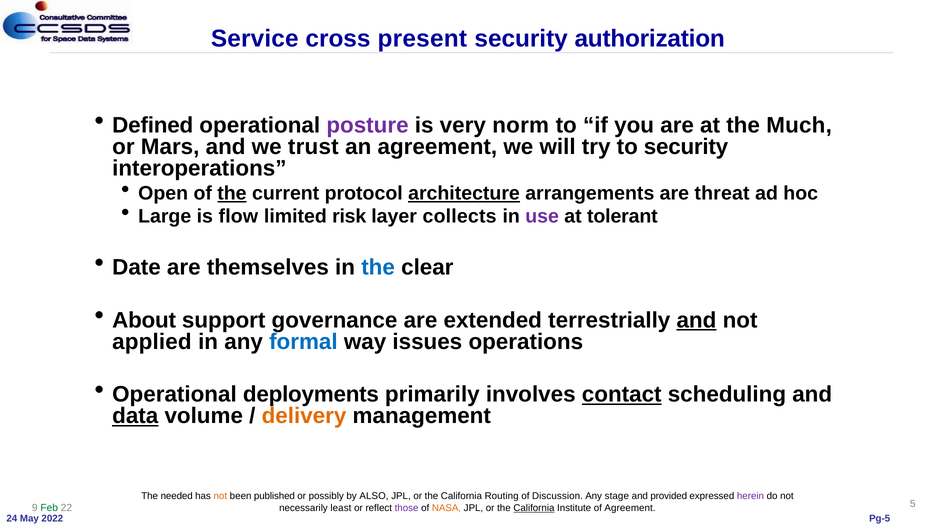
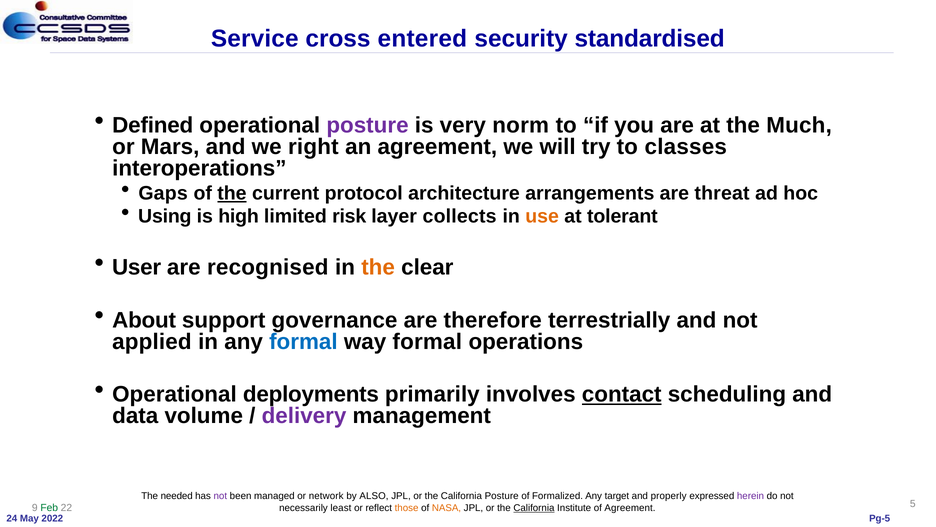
present: present -> entered (422, 39)
authorization: authorization -> standardised (650, 39)
trust: trust -> right (313, 147)
to security: security -> classes (686, 147)
Open: Open -> Gaps (163, 193)
architecture underline: present -> none (464, 193)
Large: Large -> Using (165, 216)
flow: flow -> high (239, 216)
use colour: purple -> orange (542, 216)
Date: Date -> User (137, 267)
themselves: themselves -> recognised (268, 267)
the colour: blue -> orange (378, 267)
extended: extended -> therefore (493, 320)
and underline: present -> none (696, 320)
way issues: issues -> formal (427, 341)
data underline: present -> none (135, 416)
delivery colour: orange -> purple (304, 416)
not colour: orange -> purple (220, 496)
published: published -> managed (274, 496)
possibly: possibly -> network (326, 496)
California Routing: Routing -> Posture (502, 496)
Discussion: Discussion -> Formalized (558, 496)
stage: stage -> target (617, 496)
provided: provided -> properly (669, 496)
those colour: purple -> orange (407, 507)
